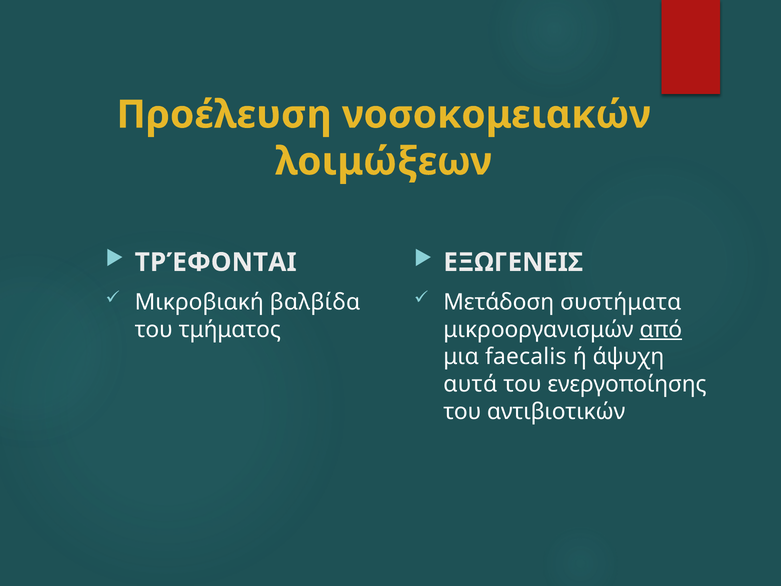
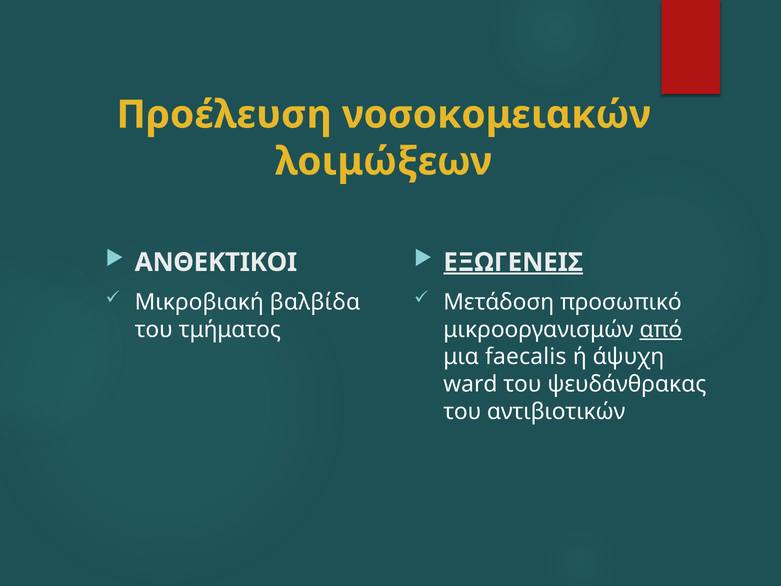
ΤΡΈΦΟΝΤΑΙ: ΤΡΈΦΟΝΤΑΙ -> ΑΝΘΕΚΤΙΚΟΙ (216, 262)
ΕΞΩΓΕΝΕΙΣ underline: none -> present (513, 262)
συστήματα: συστήματα -> προσωπικό (621, 302)
αυτά: αυτά -> ward (470, 384)
ενεργοποίησης: ενεργοποίησης -> ψευδάνθρακας (627, 384)
